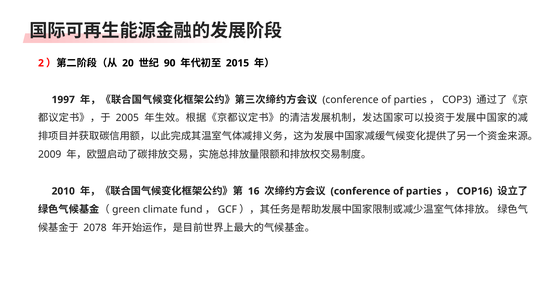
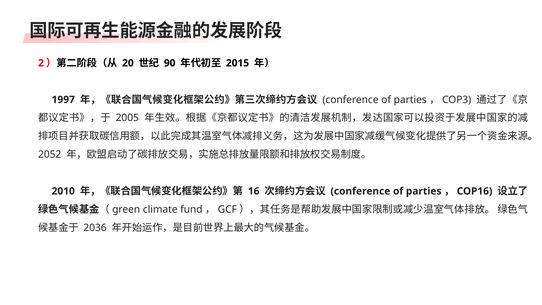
2009: 2009 -> 2052 (50, 155)
2078: 2078 -> 2036 (95, 228)
